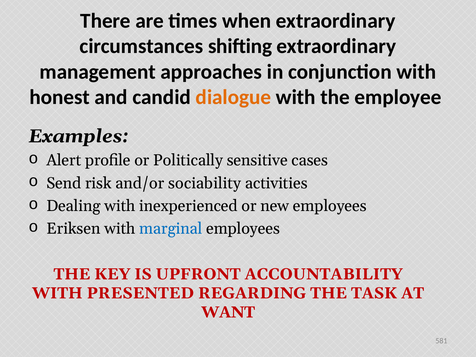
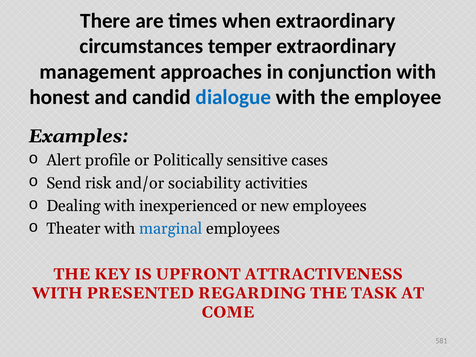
shifting: shifting -> temper (240, 46)
dialogue colour: orange -> blue (233, 97)
Eriksen: Eriksen -> Theater (74, 229)
ACCOUNTABILITY: ACCOUNTABILITY -> ATTRACTIVENESS (324, 274)
WANT: WANT -> COME (228, 312)
